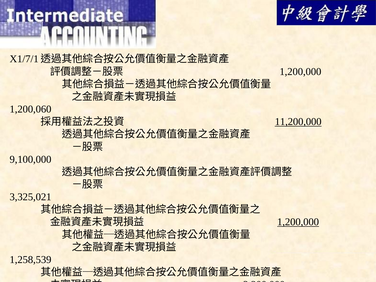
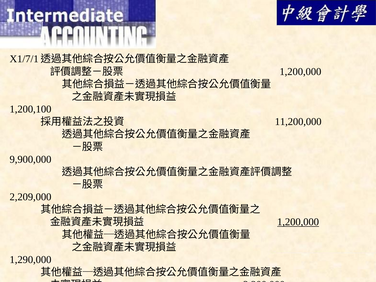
1,200,060: 1,200,060 -> 1,200,100 (31, 109)
11,200,000 underline: present -> none (298, 122)
9,100,000: 9,100,000 -> 9,900,000 (31, 159)
3,325,021: 3,325,021 -> 2,209,000 (31, 197)
1,258,539: 1,258,539 -> 1,290,000 (31, 260)
